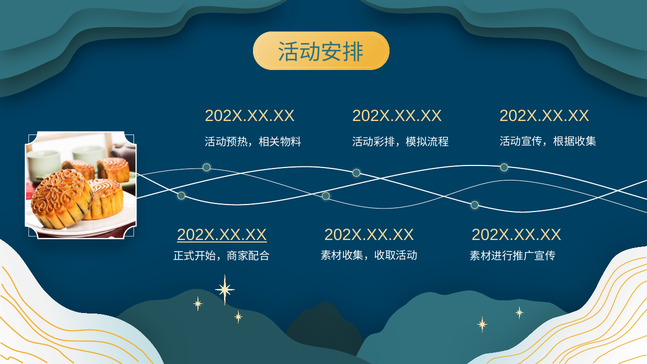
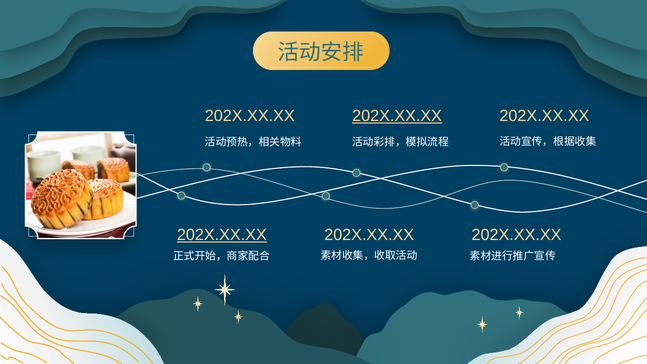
202X.XX.XX underline: none -> present (397, 116)
